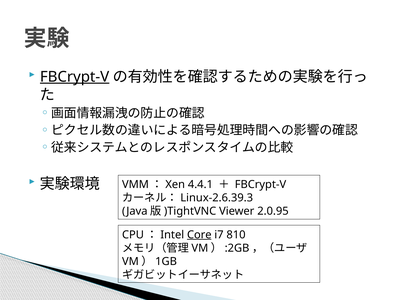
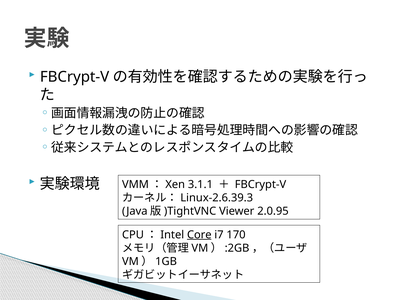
FBCrypt-V underline: present -> none (75, 77)
4.4.1: 4.4.1 -> 3.1.1 (200, 185)
810: 810 -> 170 (236, 235)
